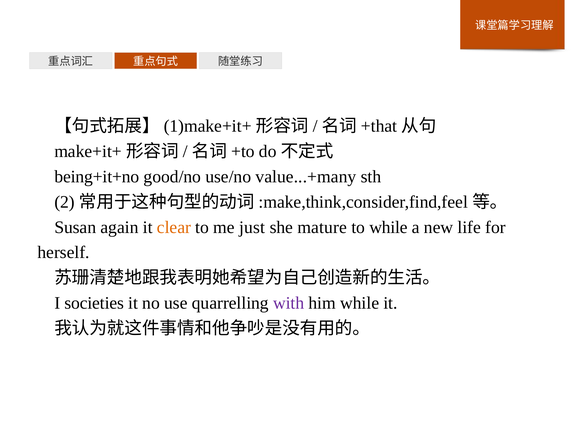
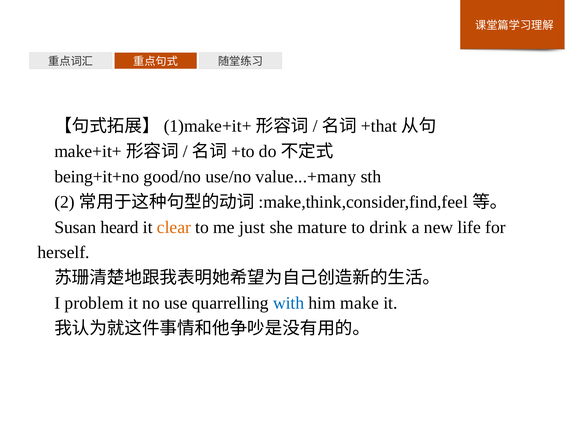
again: again -> heard (120, 227)
to while: while -> drink (388, 227)
societies: societies -> problem (94, 303)
with colour: purple -> blue (289, 303)
him while: while -> make (360, 303)
